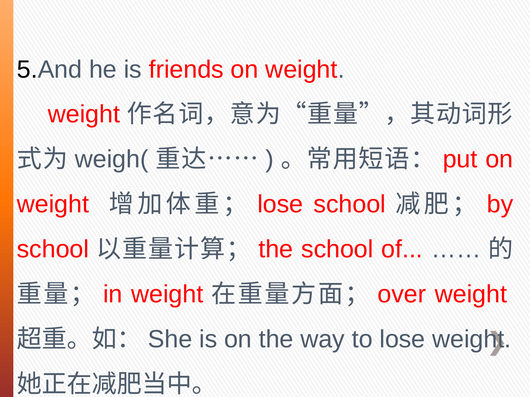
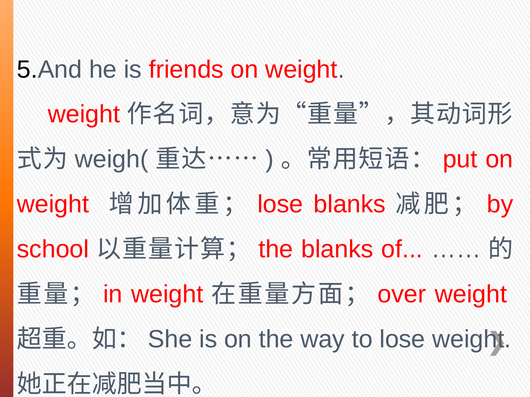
lose school: school -> blanks (350, 205)
the school: school -> blanks (337, 250)
